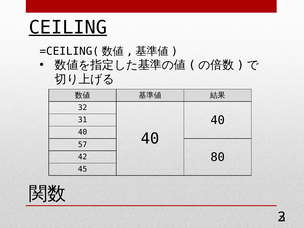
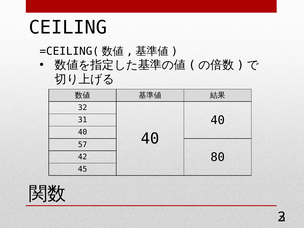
CEILING underline: present -> none (68, 27)
